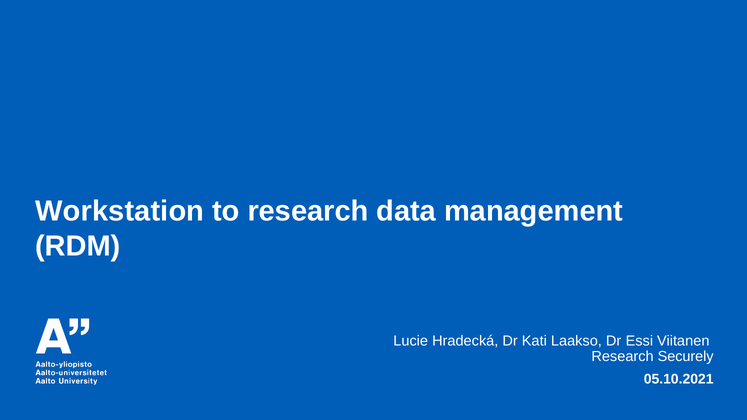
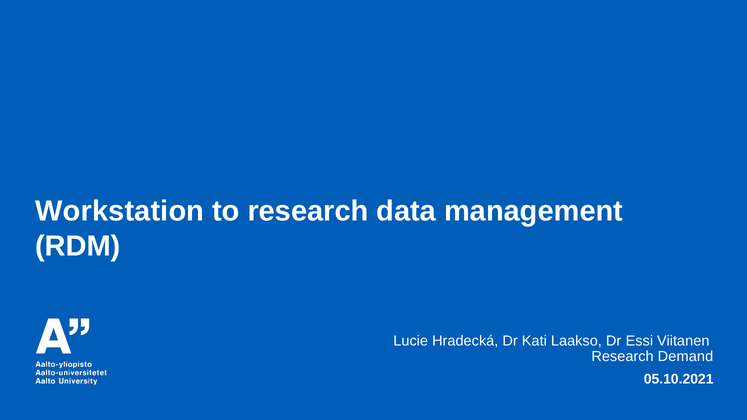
Securely: Securely -> Demand (685, 357)
